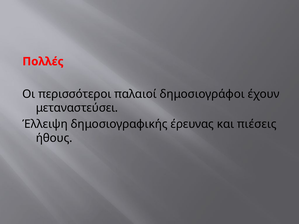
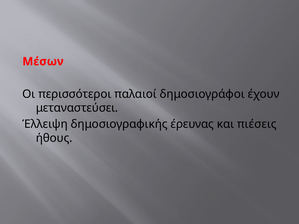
Πολλές: Πολλές -> Μέσων (43, 62)
